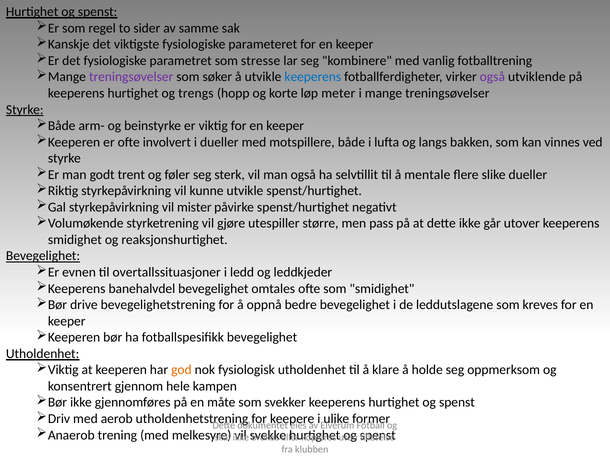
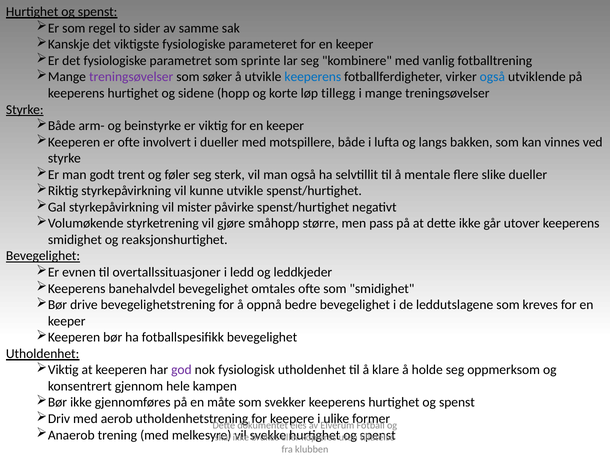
stresse: stresse -> sprinte (261, 61)
også colour: purple -> blue (492, 77)
trengs: trengs -> sidene (196, 93)
meter: meter -> tillegg (338, 93)
utespiller: utespiller -> småhopp (274, 223)
god colour: orange -> purple (181, 370)
